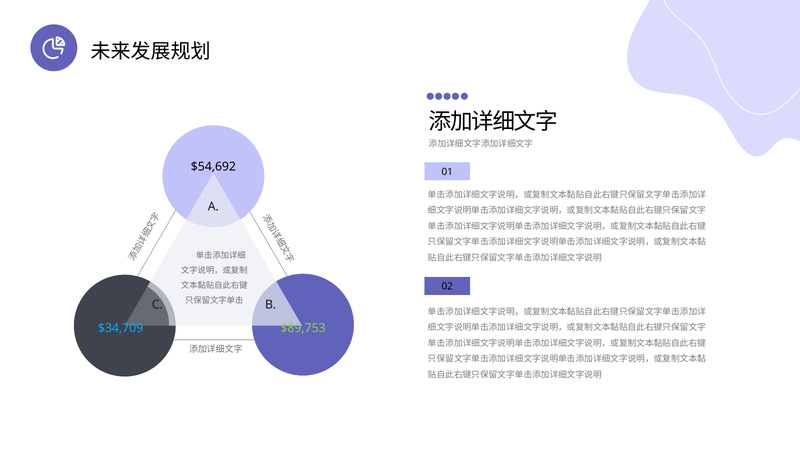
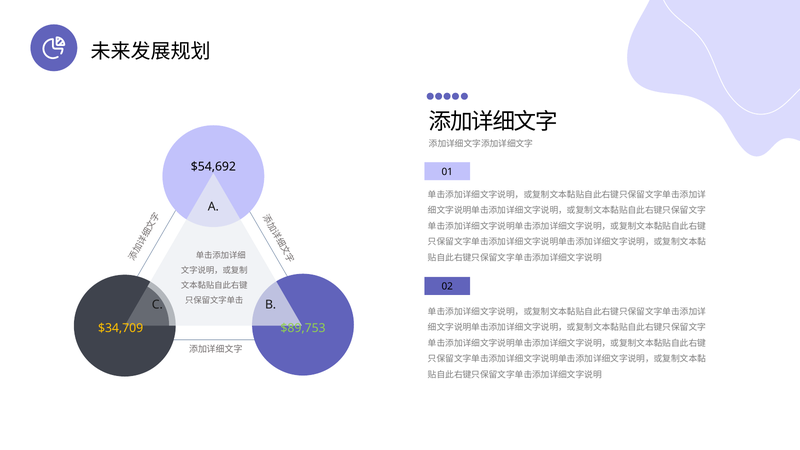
$34,709 colour: light blue -> yellow (121, 328)
